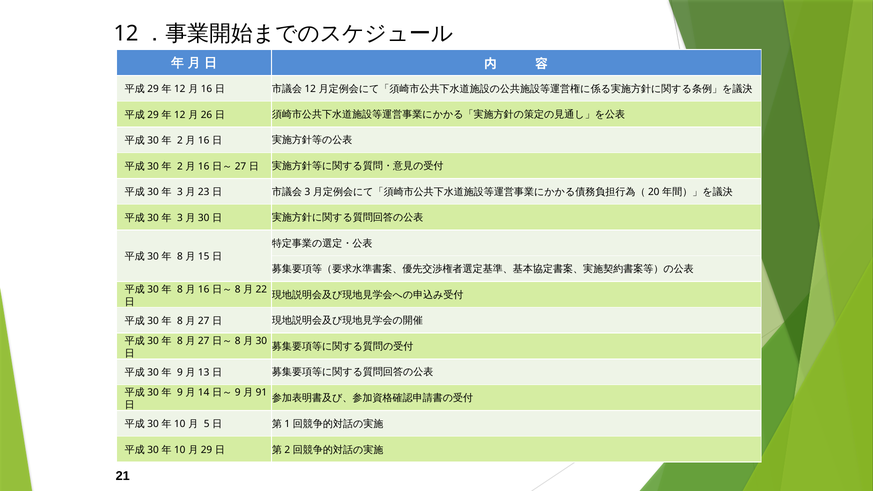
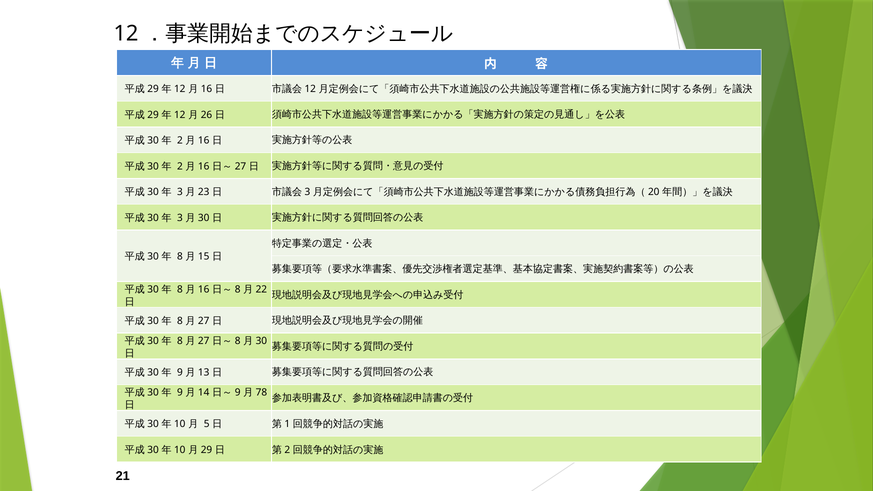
91: 91 -> 78 (261, 393)
